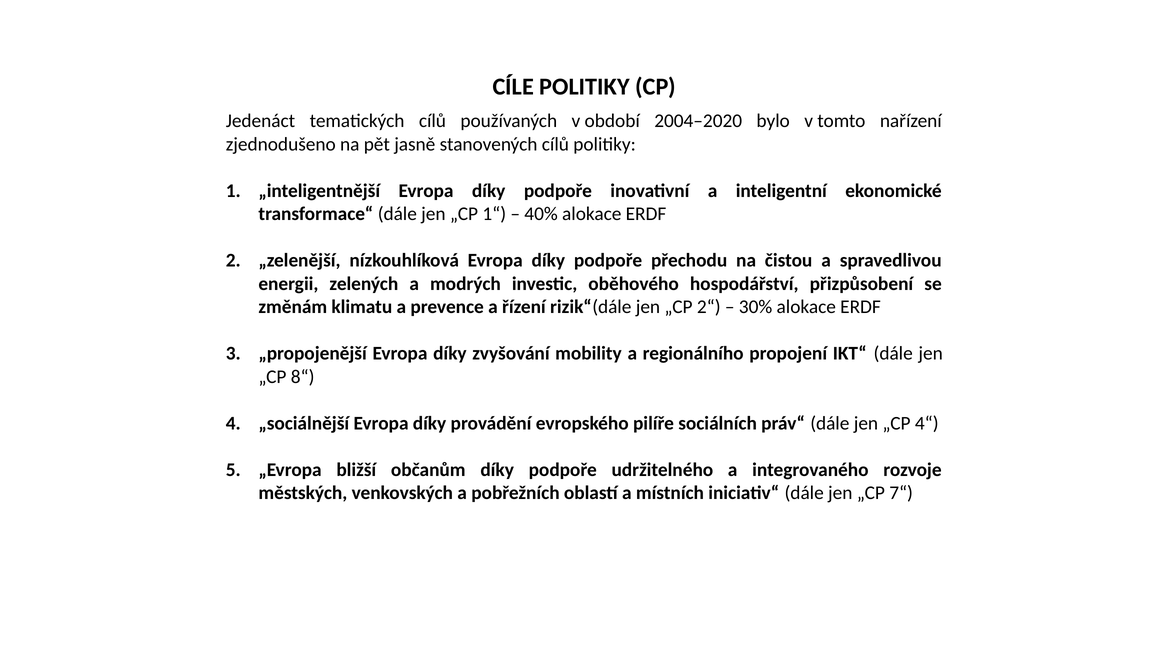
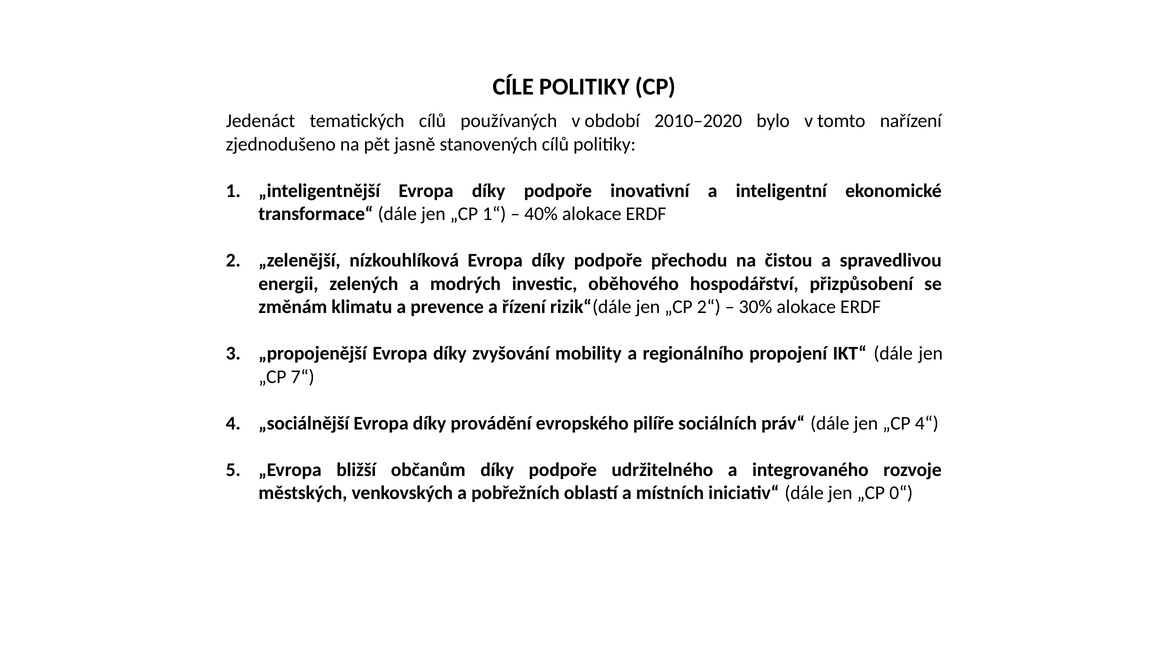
2004–2020: 2004–2020 -> 2010–2020 (698, 121)
8“: 8“ -> 7“ (303, 377)
7“: 7“ -> 0“ (901, 493)
